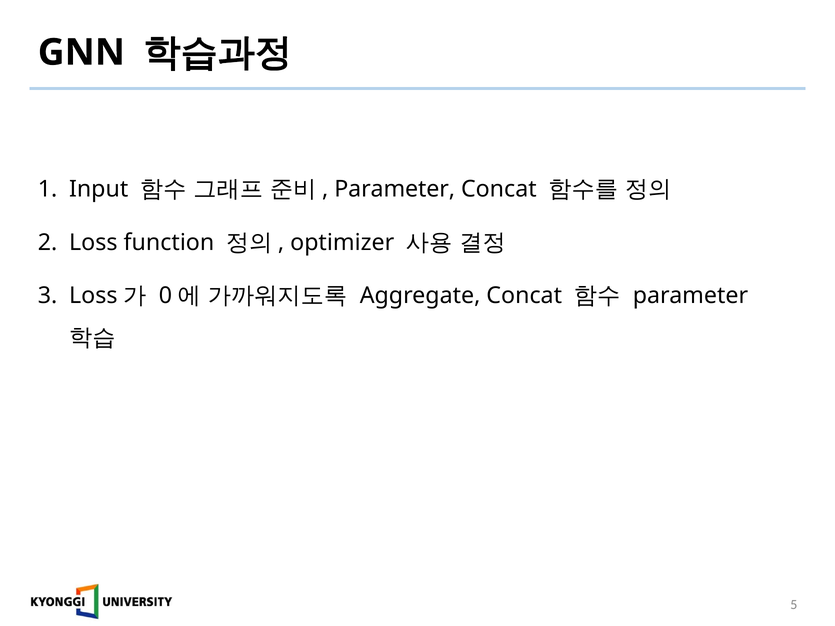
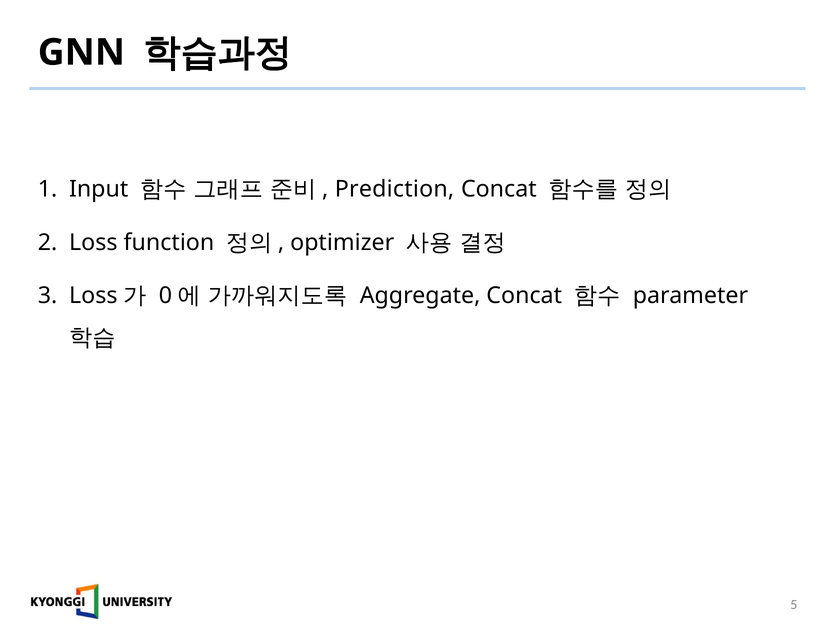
Parameter: Parameter -> Prediction (394, 189)
